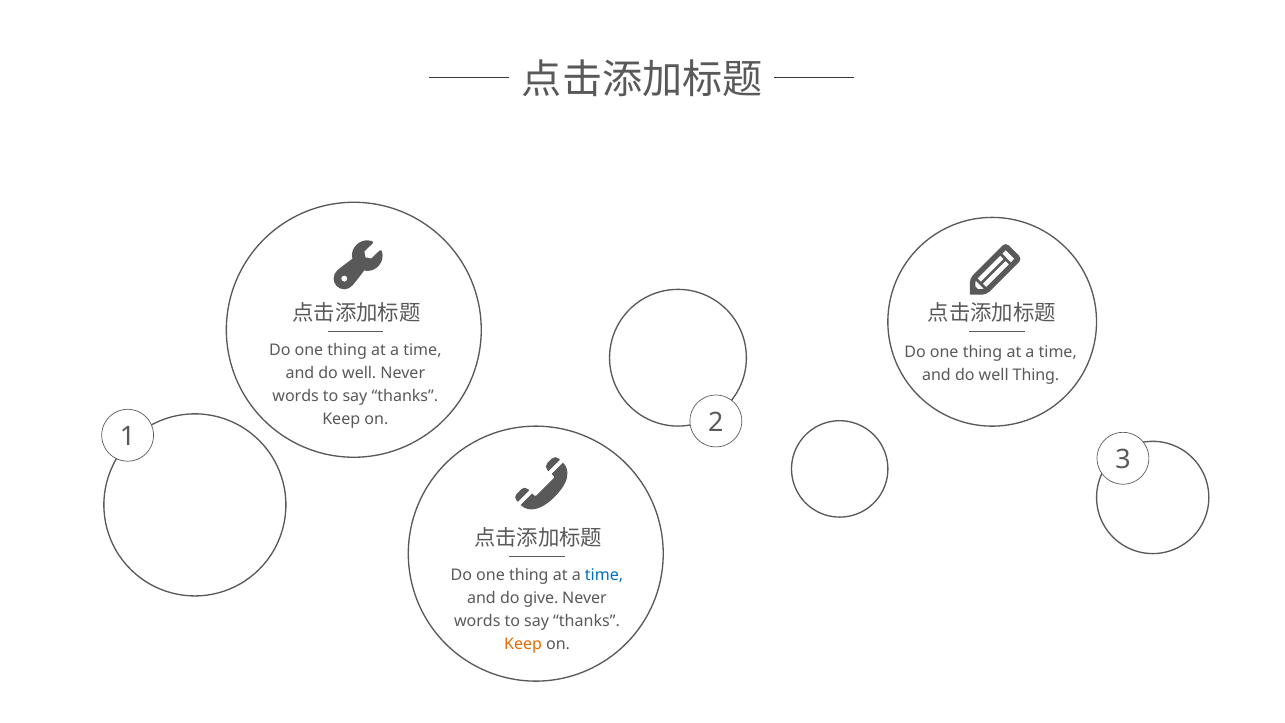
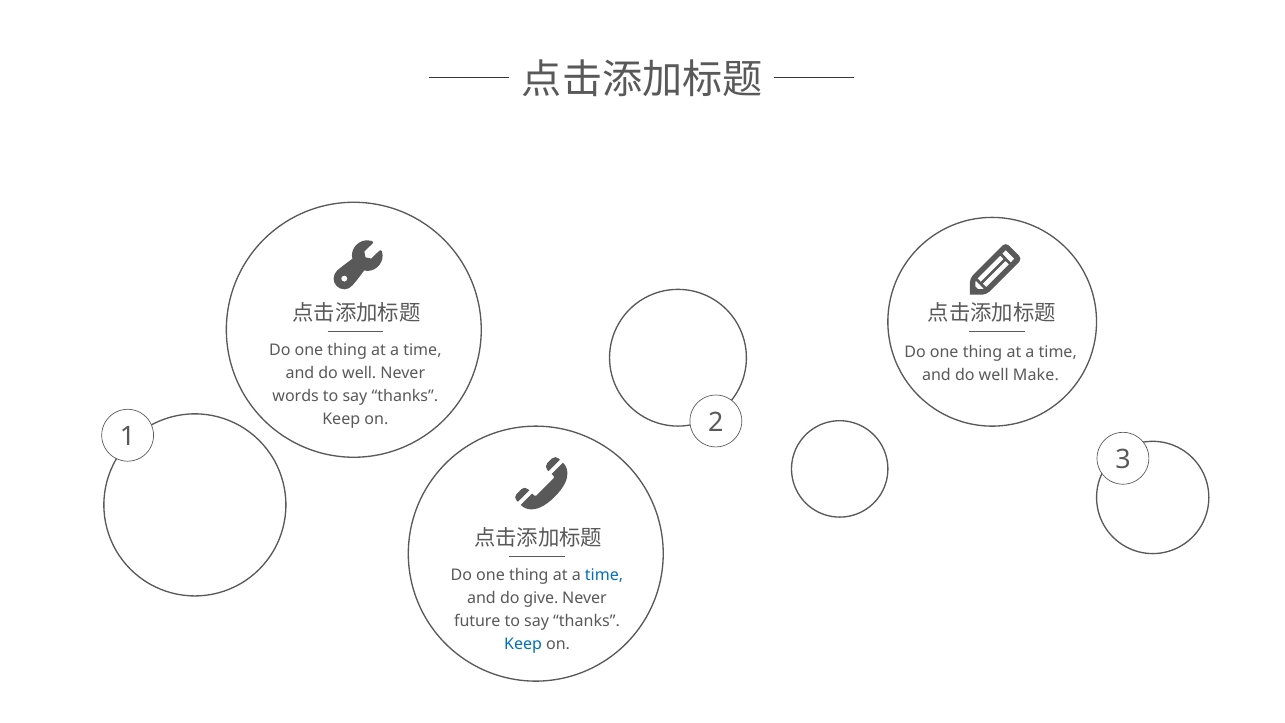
well Thing: Thing -> Make (1036, 375)
words: words -> future (477, 621)
Keep colour: orange -> blue (523, 644)
